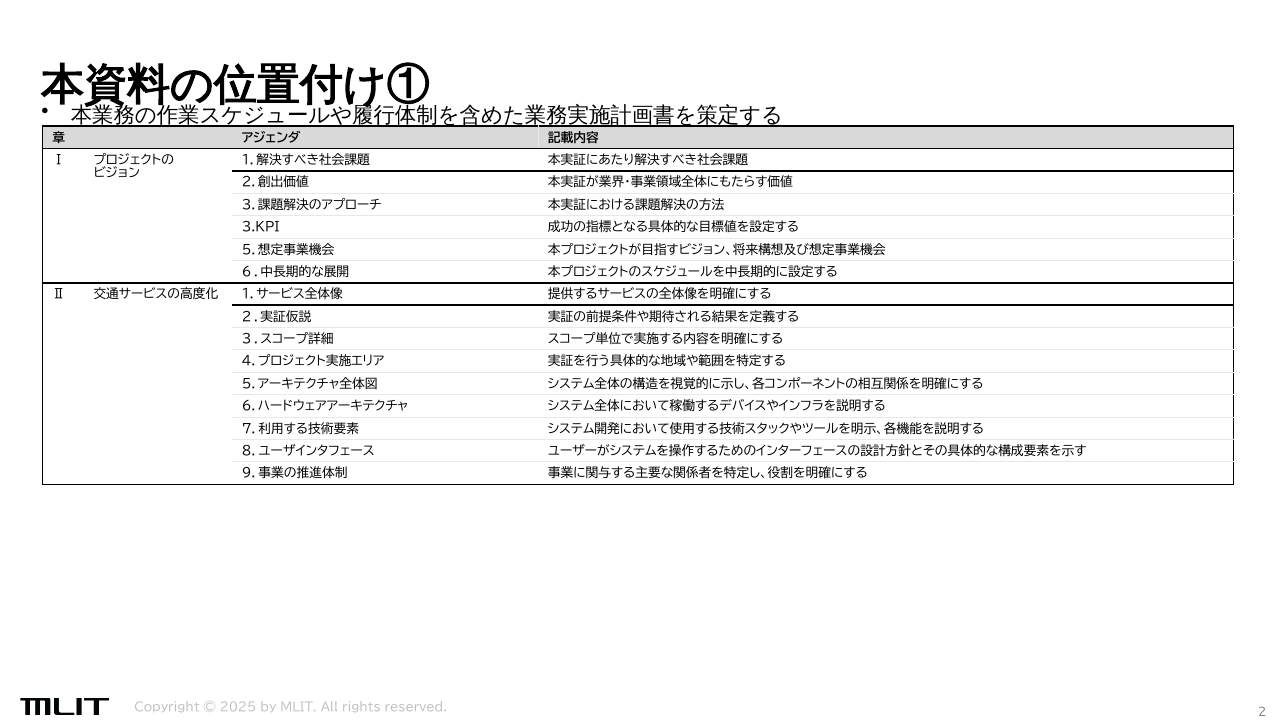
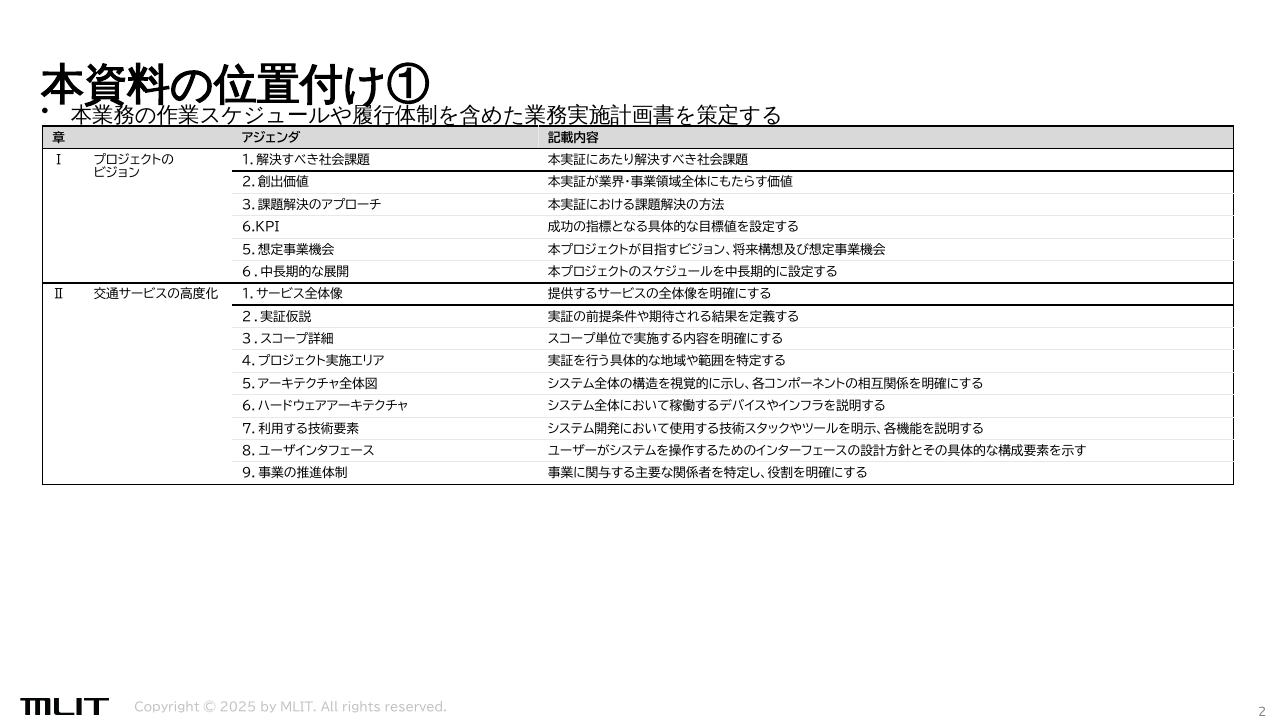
3.KPI: 3.KPI -> 6.KPI (261, 228)
